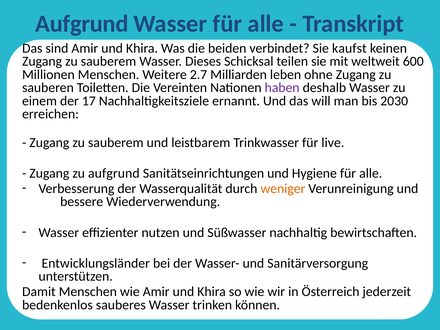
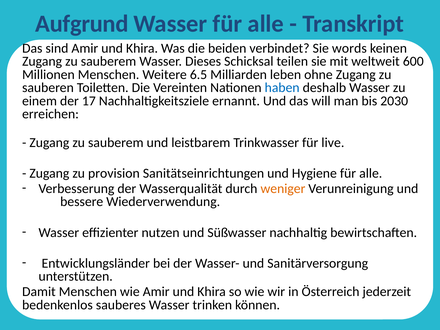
kaufst: kaufst -> words (349, 48)
2.7: 2.7 -> 6.5 (199, 74)
haben colour: purple -> blue (282, 88)
zu aufgrund: aufgrund -> provision (114, 173)
